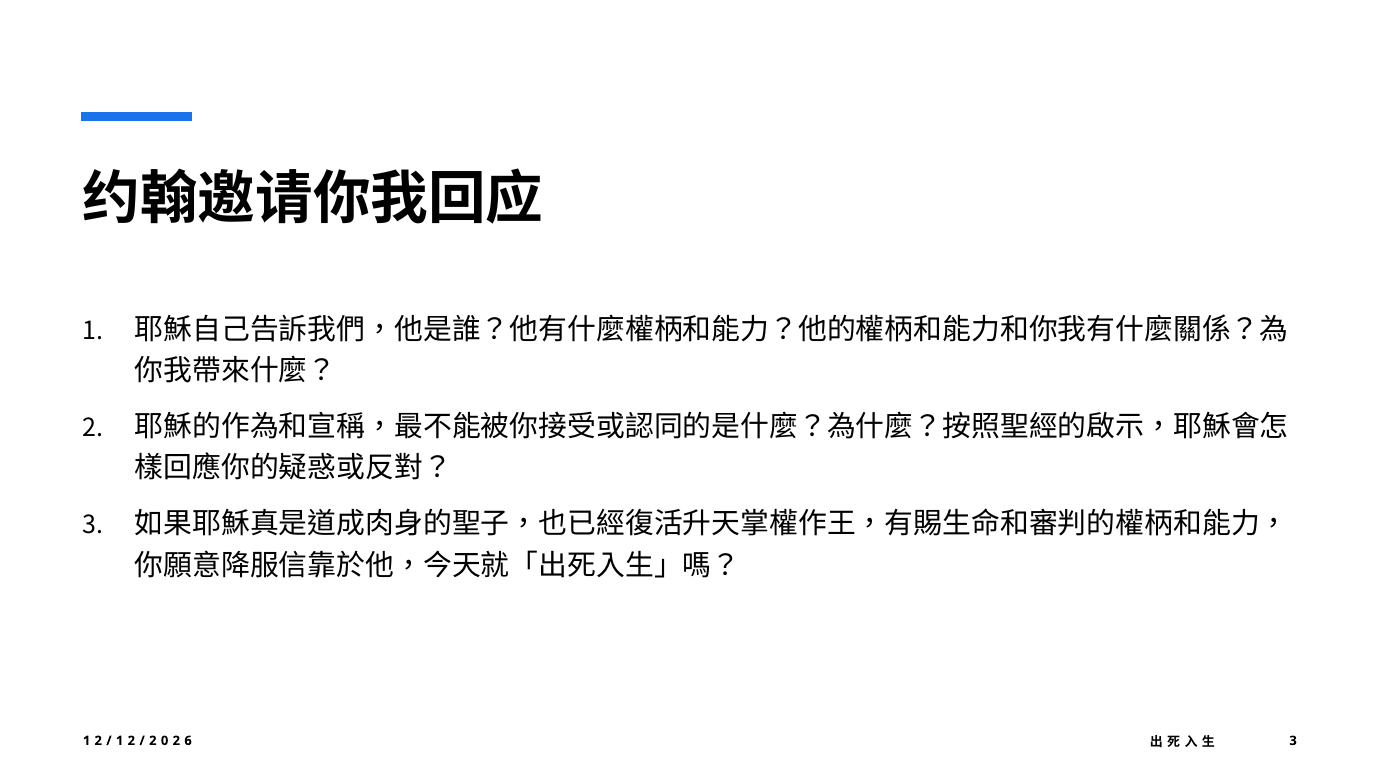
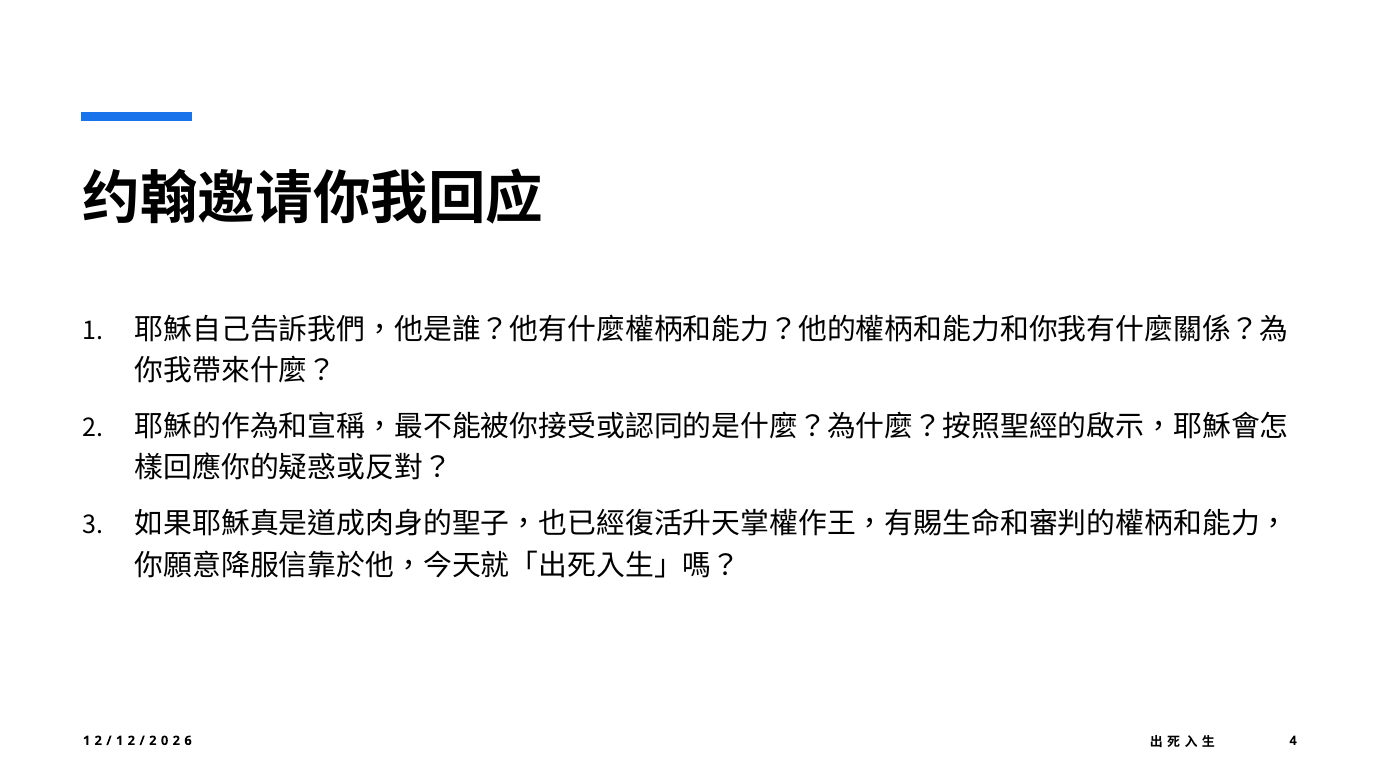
3: 3 -> 4 (1293, 741)
